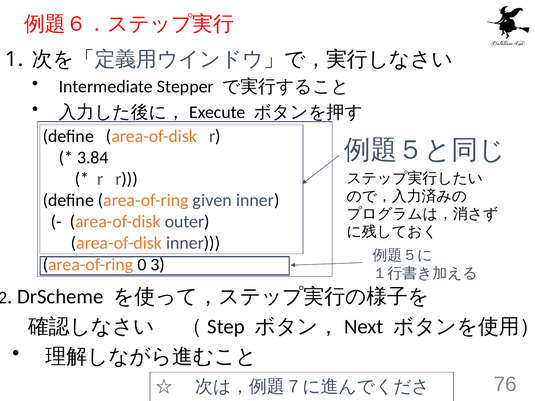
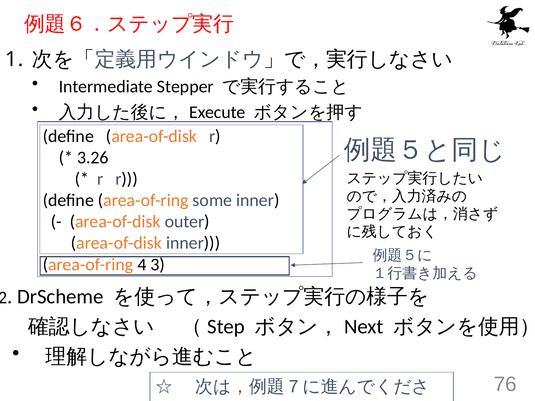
3.84: 3.84 -> 3.26 (93, 158)
given: given -> some (212, 200)
0: 0 -> 4 (142, 265)
